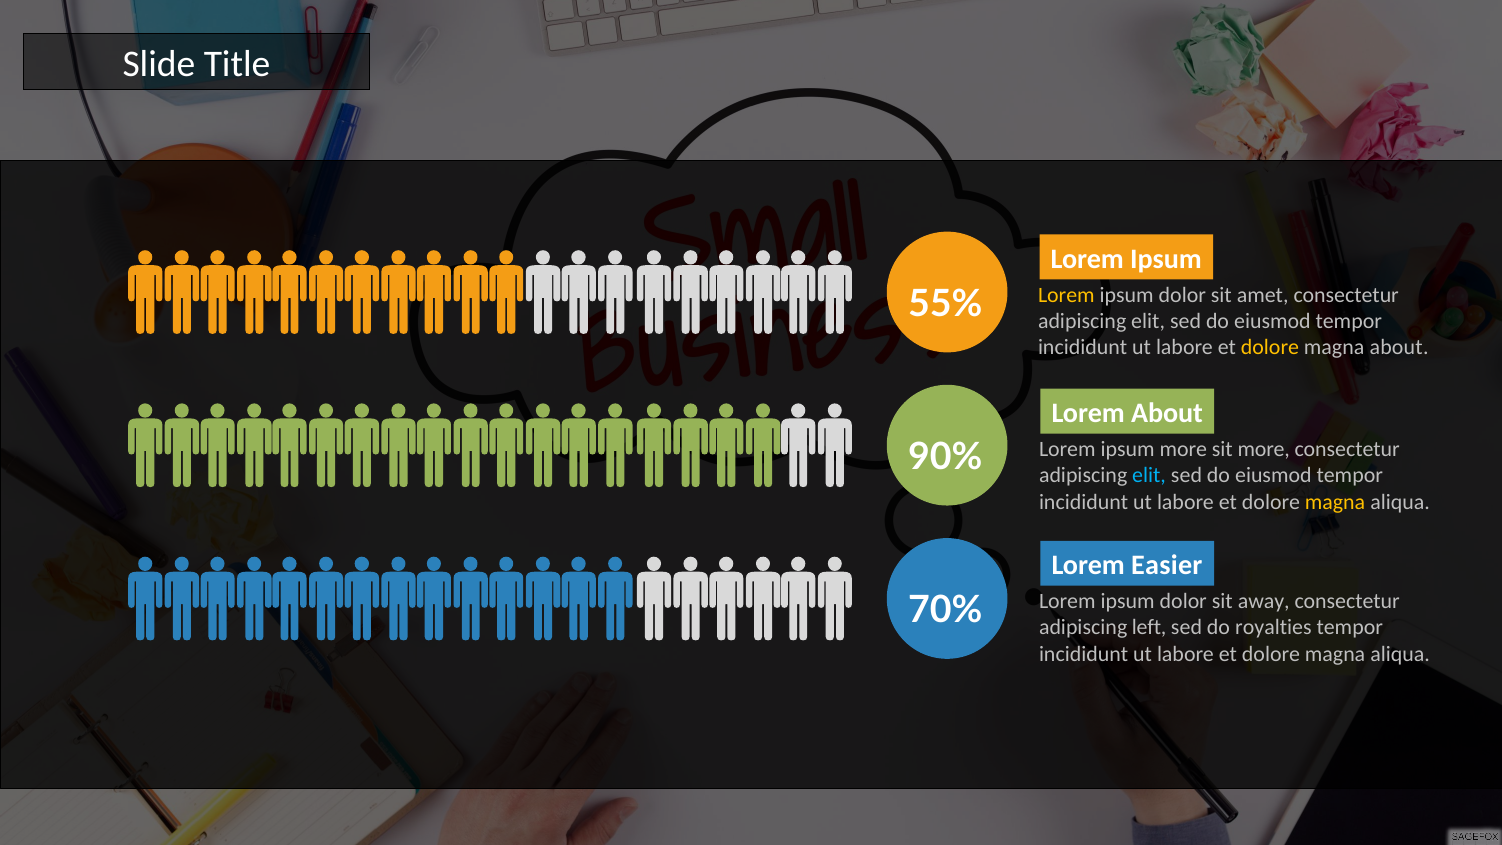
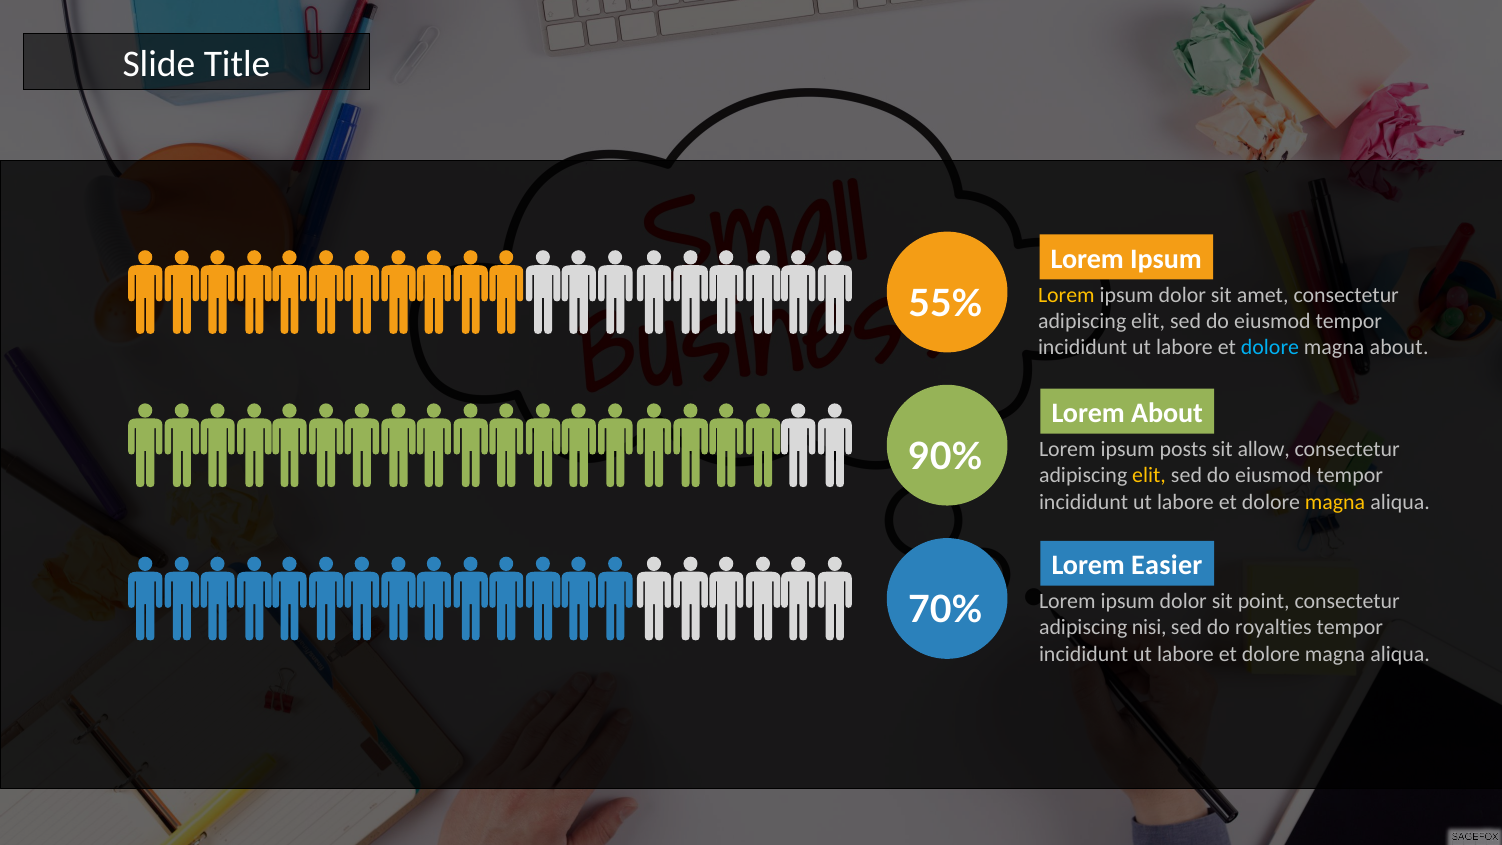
dolore colour: yellow -> light blue (1270, 348)
ipsum more: more -> posts (1183, 449)
sit more: more -> allow (1264, 449)
elit colour: light blue -> yellow (1149, 475)
away: away -> point (1264, 601)
left: left -> nisi (1149, 628)
